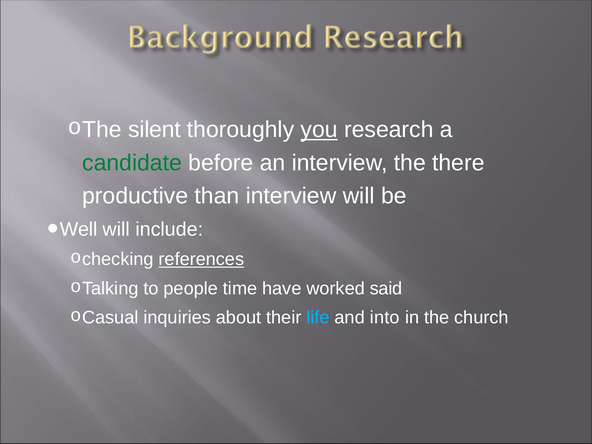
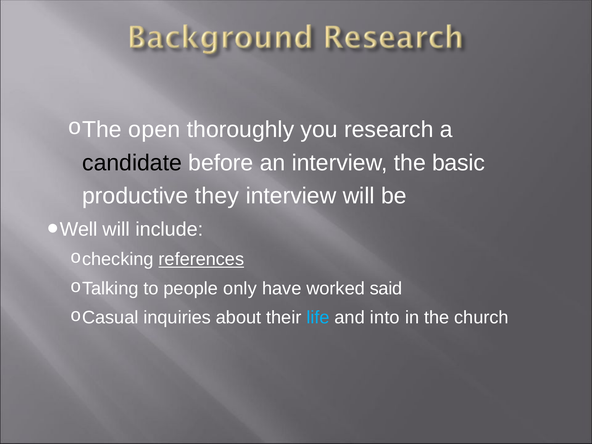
silent: silent -> open (154, 130)
you underline: present -> none (319, 130)
candidate colour: green -> black (132, 163)
there: there -> basic (458, 163)
than: than -> they (217, 196)
time: time -> only (240, 288)
